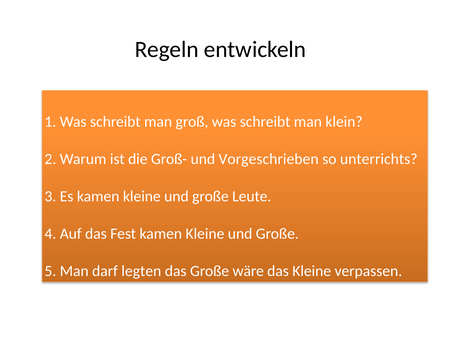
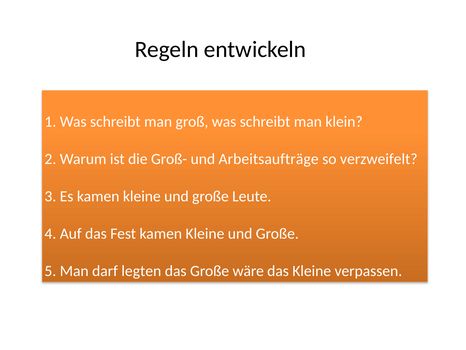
Vorgeschrieben: Vorgeschrieben -> Arbeitsaufträge (269, 159)
unterrichts: unterrichts -> verzweifelt (379, 159)
